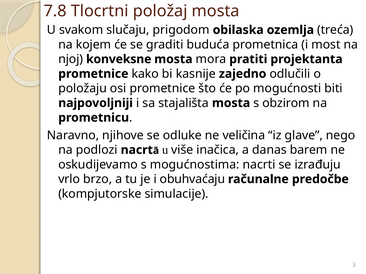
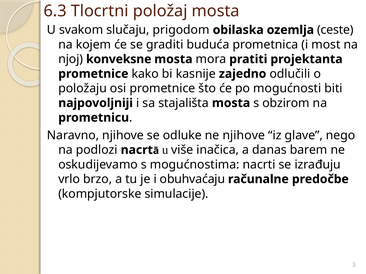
7.8: 7.8 -> 6.3 (55, 11)
treća: treća -> ceste (335, 30)
ne veličina: veličina -> njihove (244, 136)
